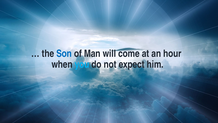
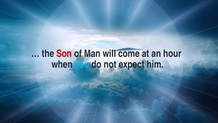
Son colour: blue -> red (64, 53)
